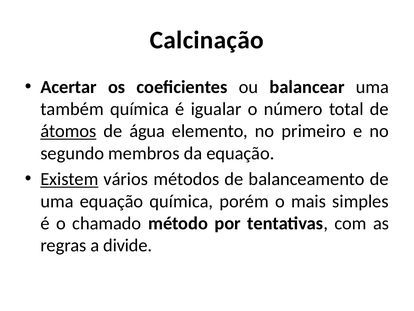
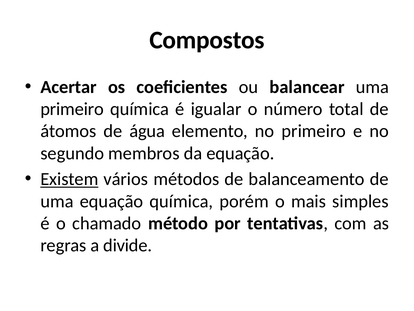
Calcinação: Calcinação -> Compostos (207, 40)
também: também -> primeiro (72, 109)
átomos underline: present -> none (68, 131)
